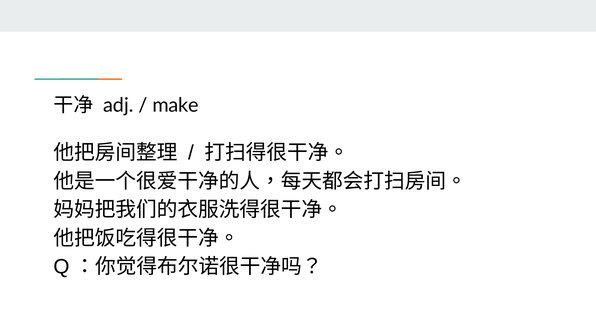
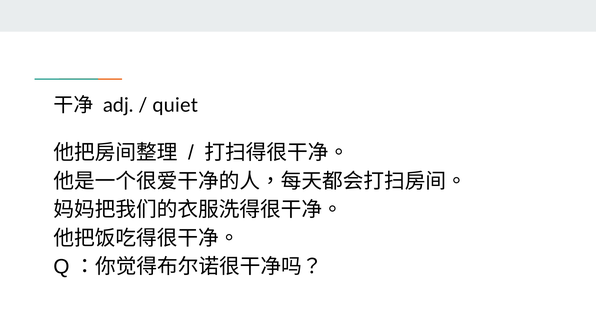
make: make -> quiet (175, 105)
